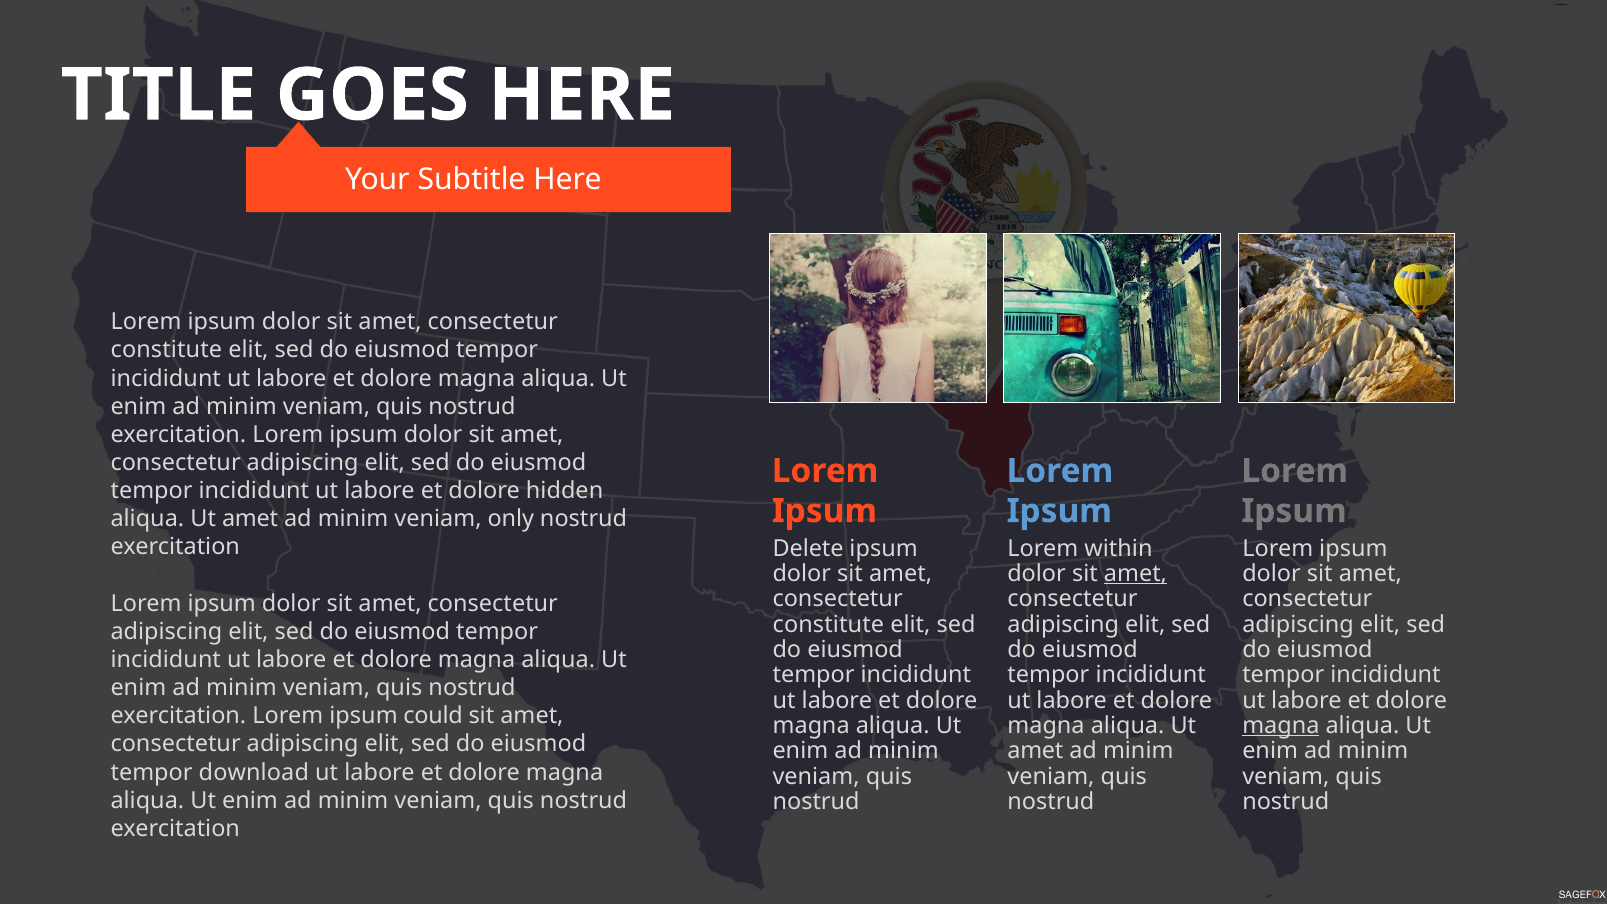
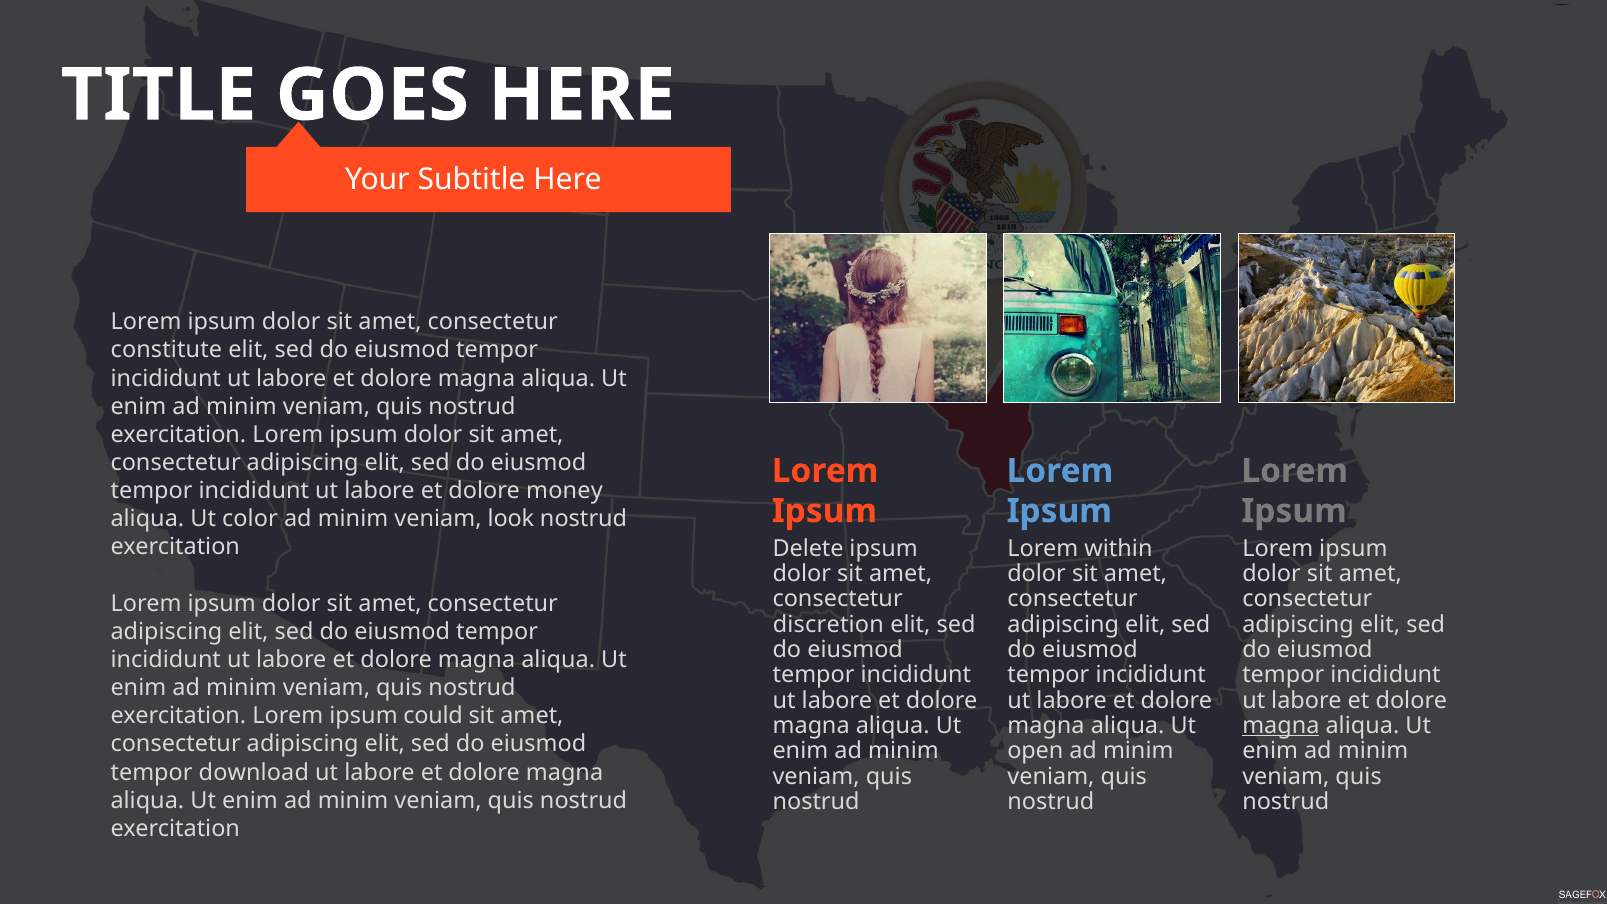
hidden: hidden -> money (564, 491)
amet: amet -> color (250, 519)
only: only -> look (511, 519)
amet underline: present -> none (1135, 574)
constitute: constitute -> discretion (828, 624)
amet: amet -> open (1035, 751)
